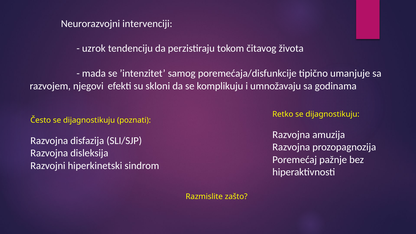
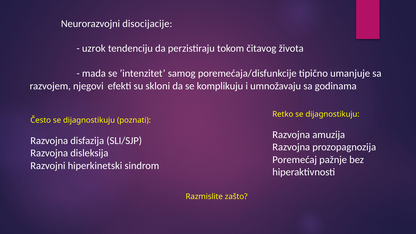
intervenciji: intervenciji -> disocijacije (147, 24)
